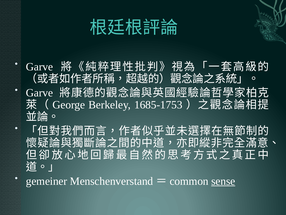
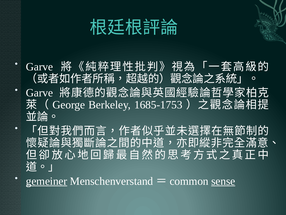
gemeiner underline: none -> present (47, 181)
